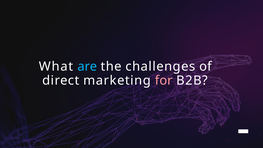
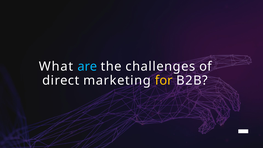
for colour: pink -> yellow (164, 80)
